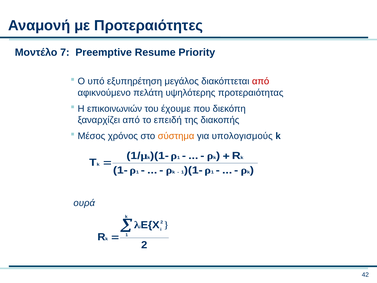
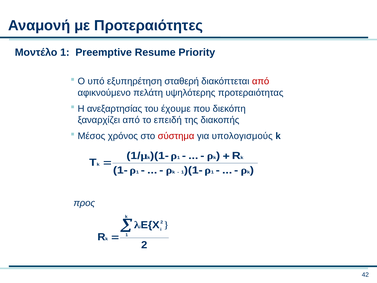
Μοντέλο 7: 7 -> 1 (65, 52)
μεγάλος: μεγάλος -> σταθερή (182, 81)
επικοινωνιών: επικοινωνιών -> ανεξαρτησίας (115, 109)
σύστημα colour: orange -> red (176, 136)
ουρά: ουρά -> προς (84, 203)
